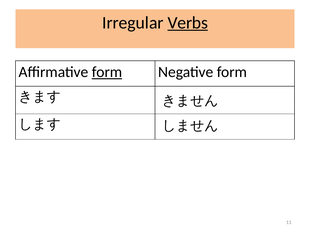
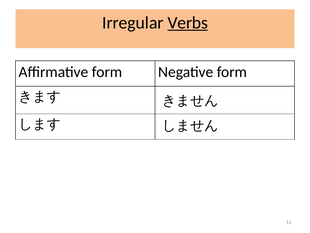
form underline: present -> none (107, 72)
